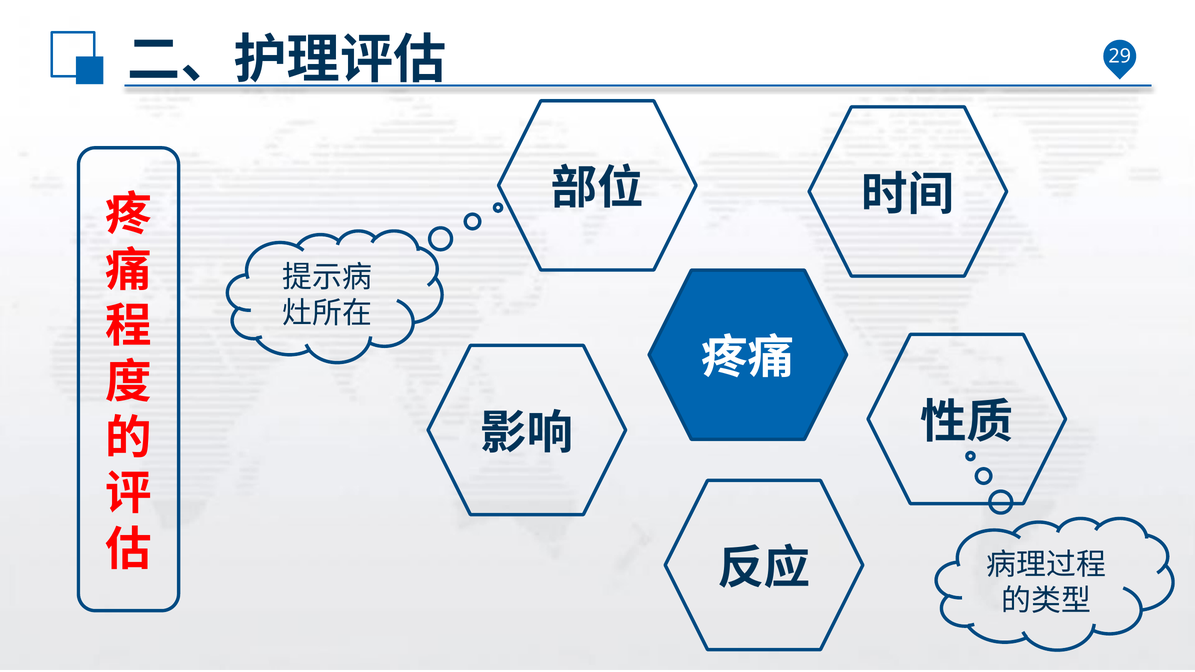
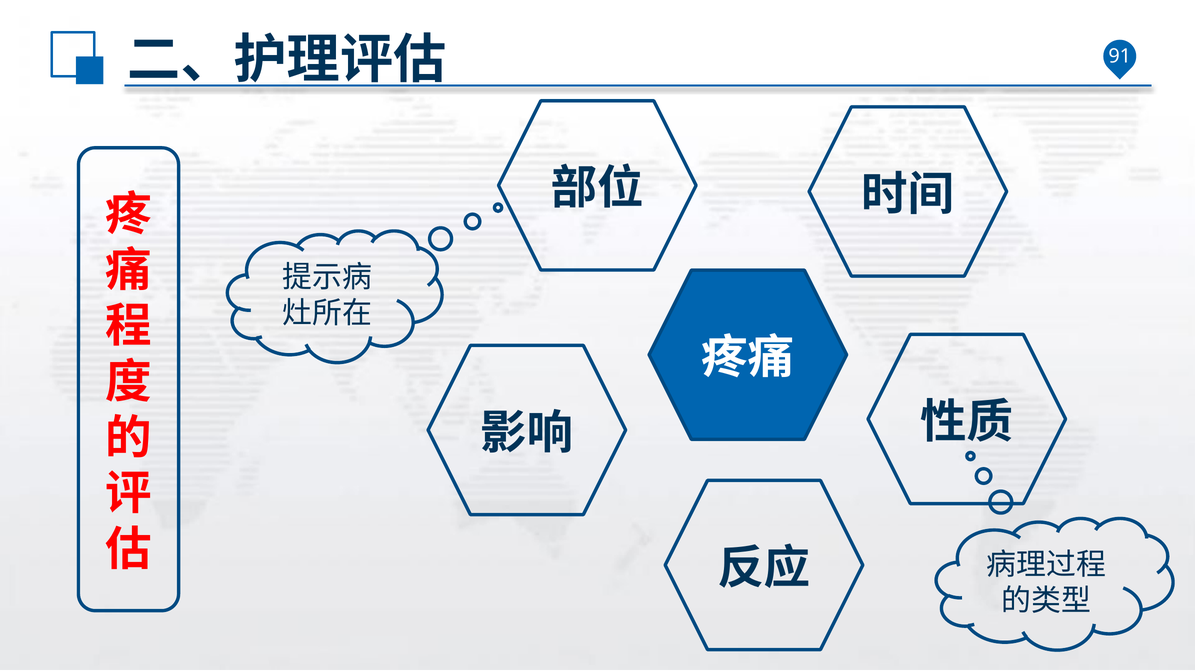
29: 29 -> 91 (1120, 56)
